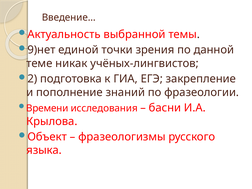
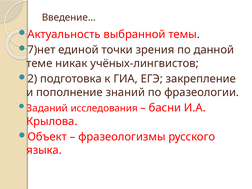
9)нет: 9)нет -> 7)нет (41, 50)
Времени: Времени -> Заданий (47, 108)
